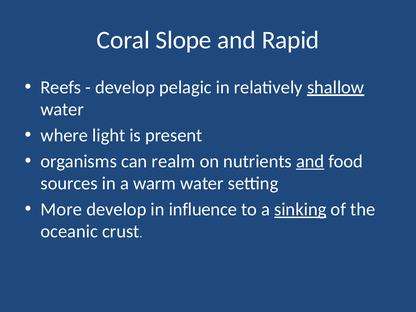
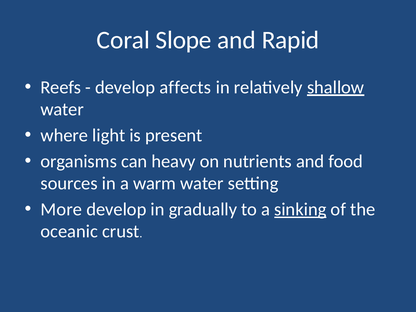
pelagic: pelagic -> affects (185, 87)
realm: realm -> heavy (174, 161)
and underline: present -> none (310, 161)
influence: influence -> gradually (203, 209)
